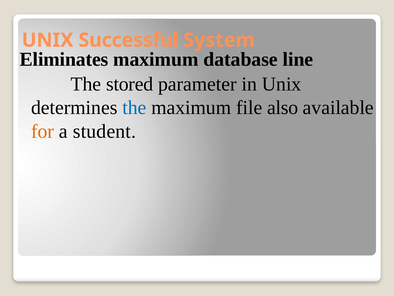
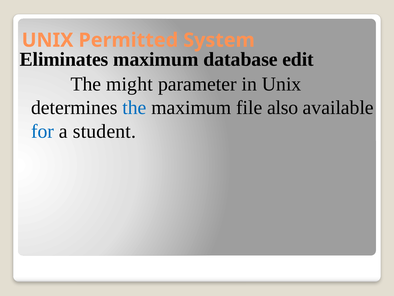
Successful: Successful -> Permitted (128, 40)
line: line -> edit (298, 59)
stored: stored -> might (129, 84)
for colour: orange -> blue (43, 131)
